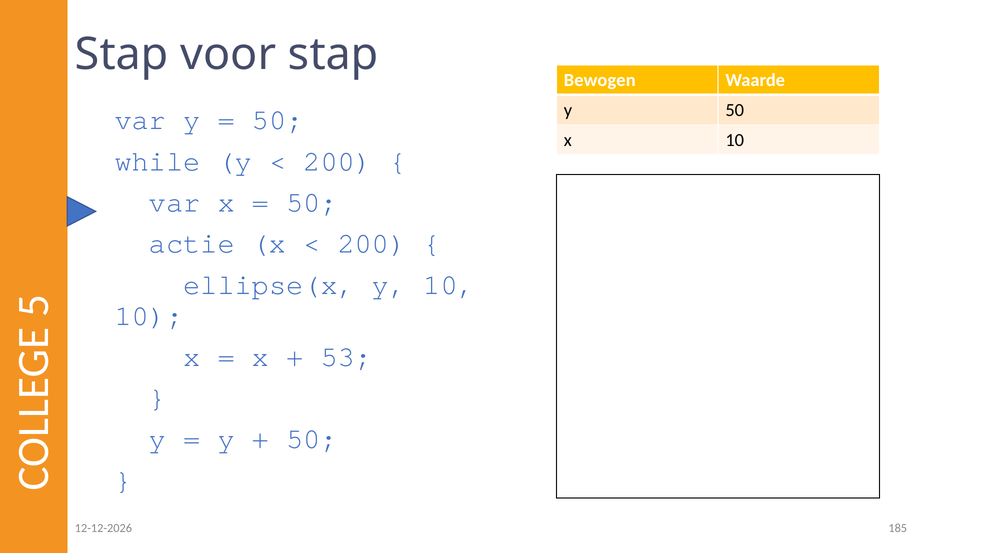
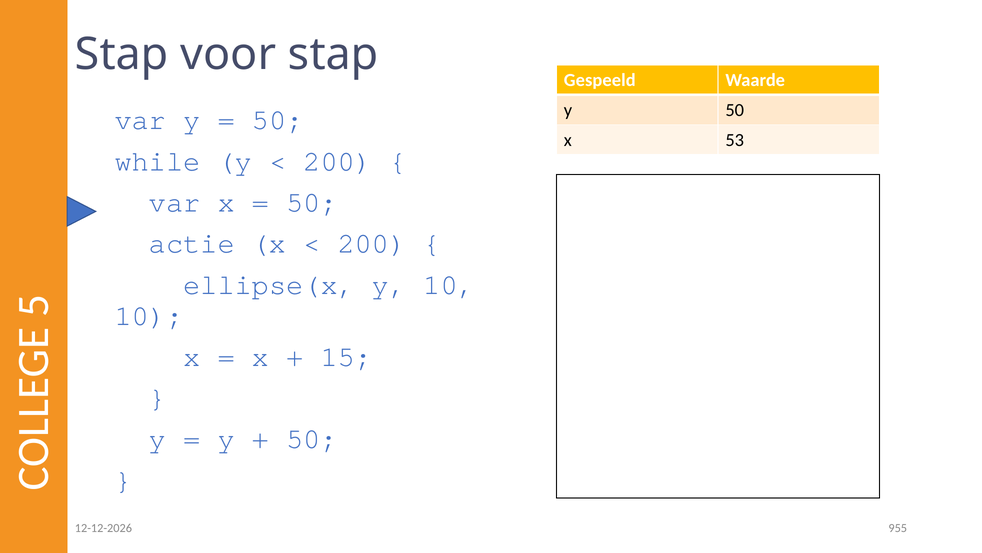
Bewogen: Bewogen -> Gespeeld (600, 80)
x 10: 10 -> 53 (735, 140)
53: 53 -> 15 (346, 356)
185: 185 -> 955 (898, 527)
